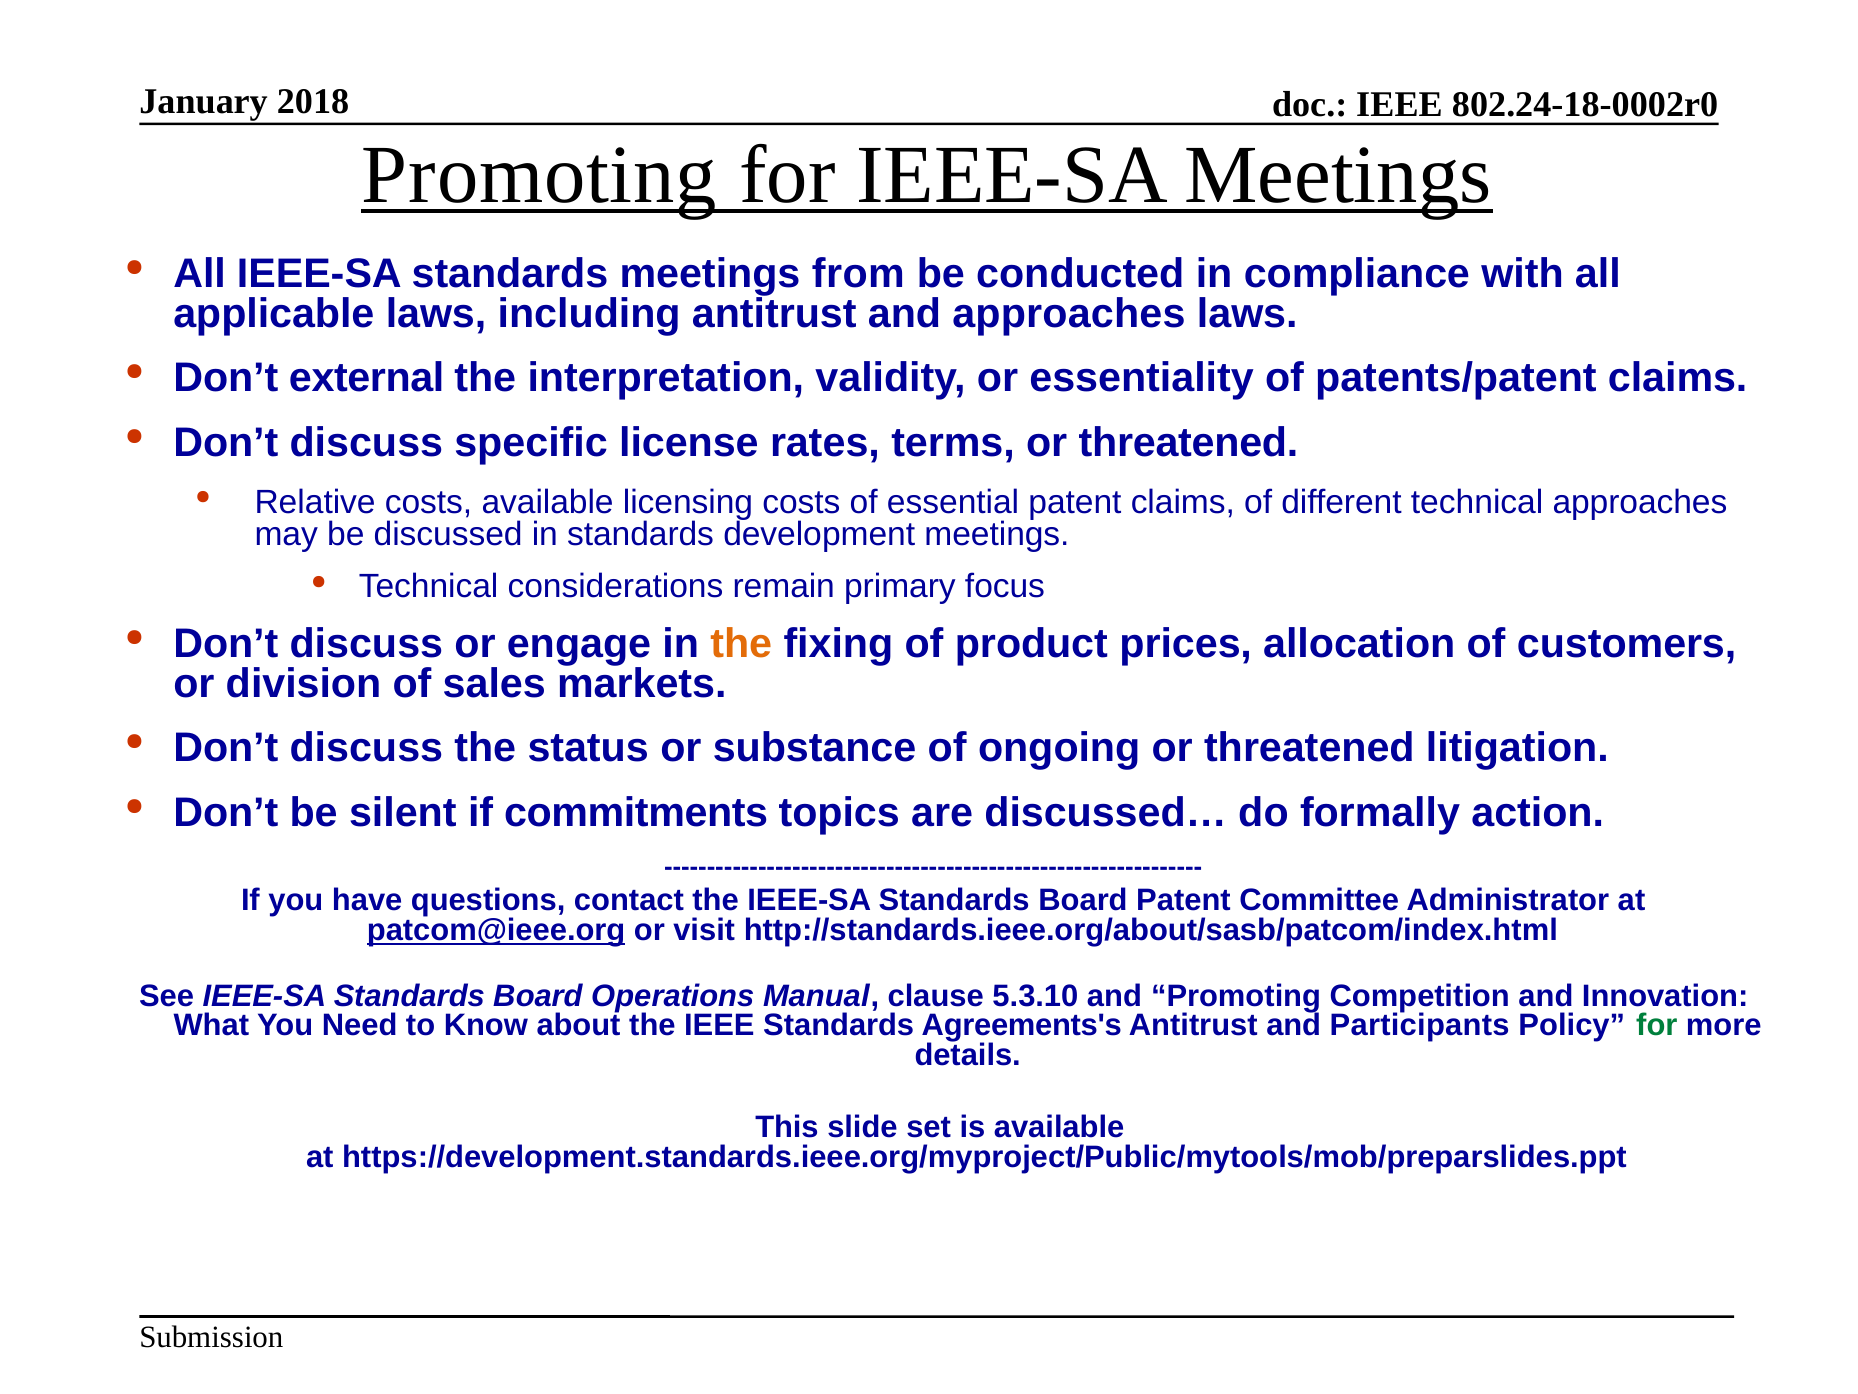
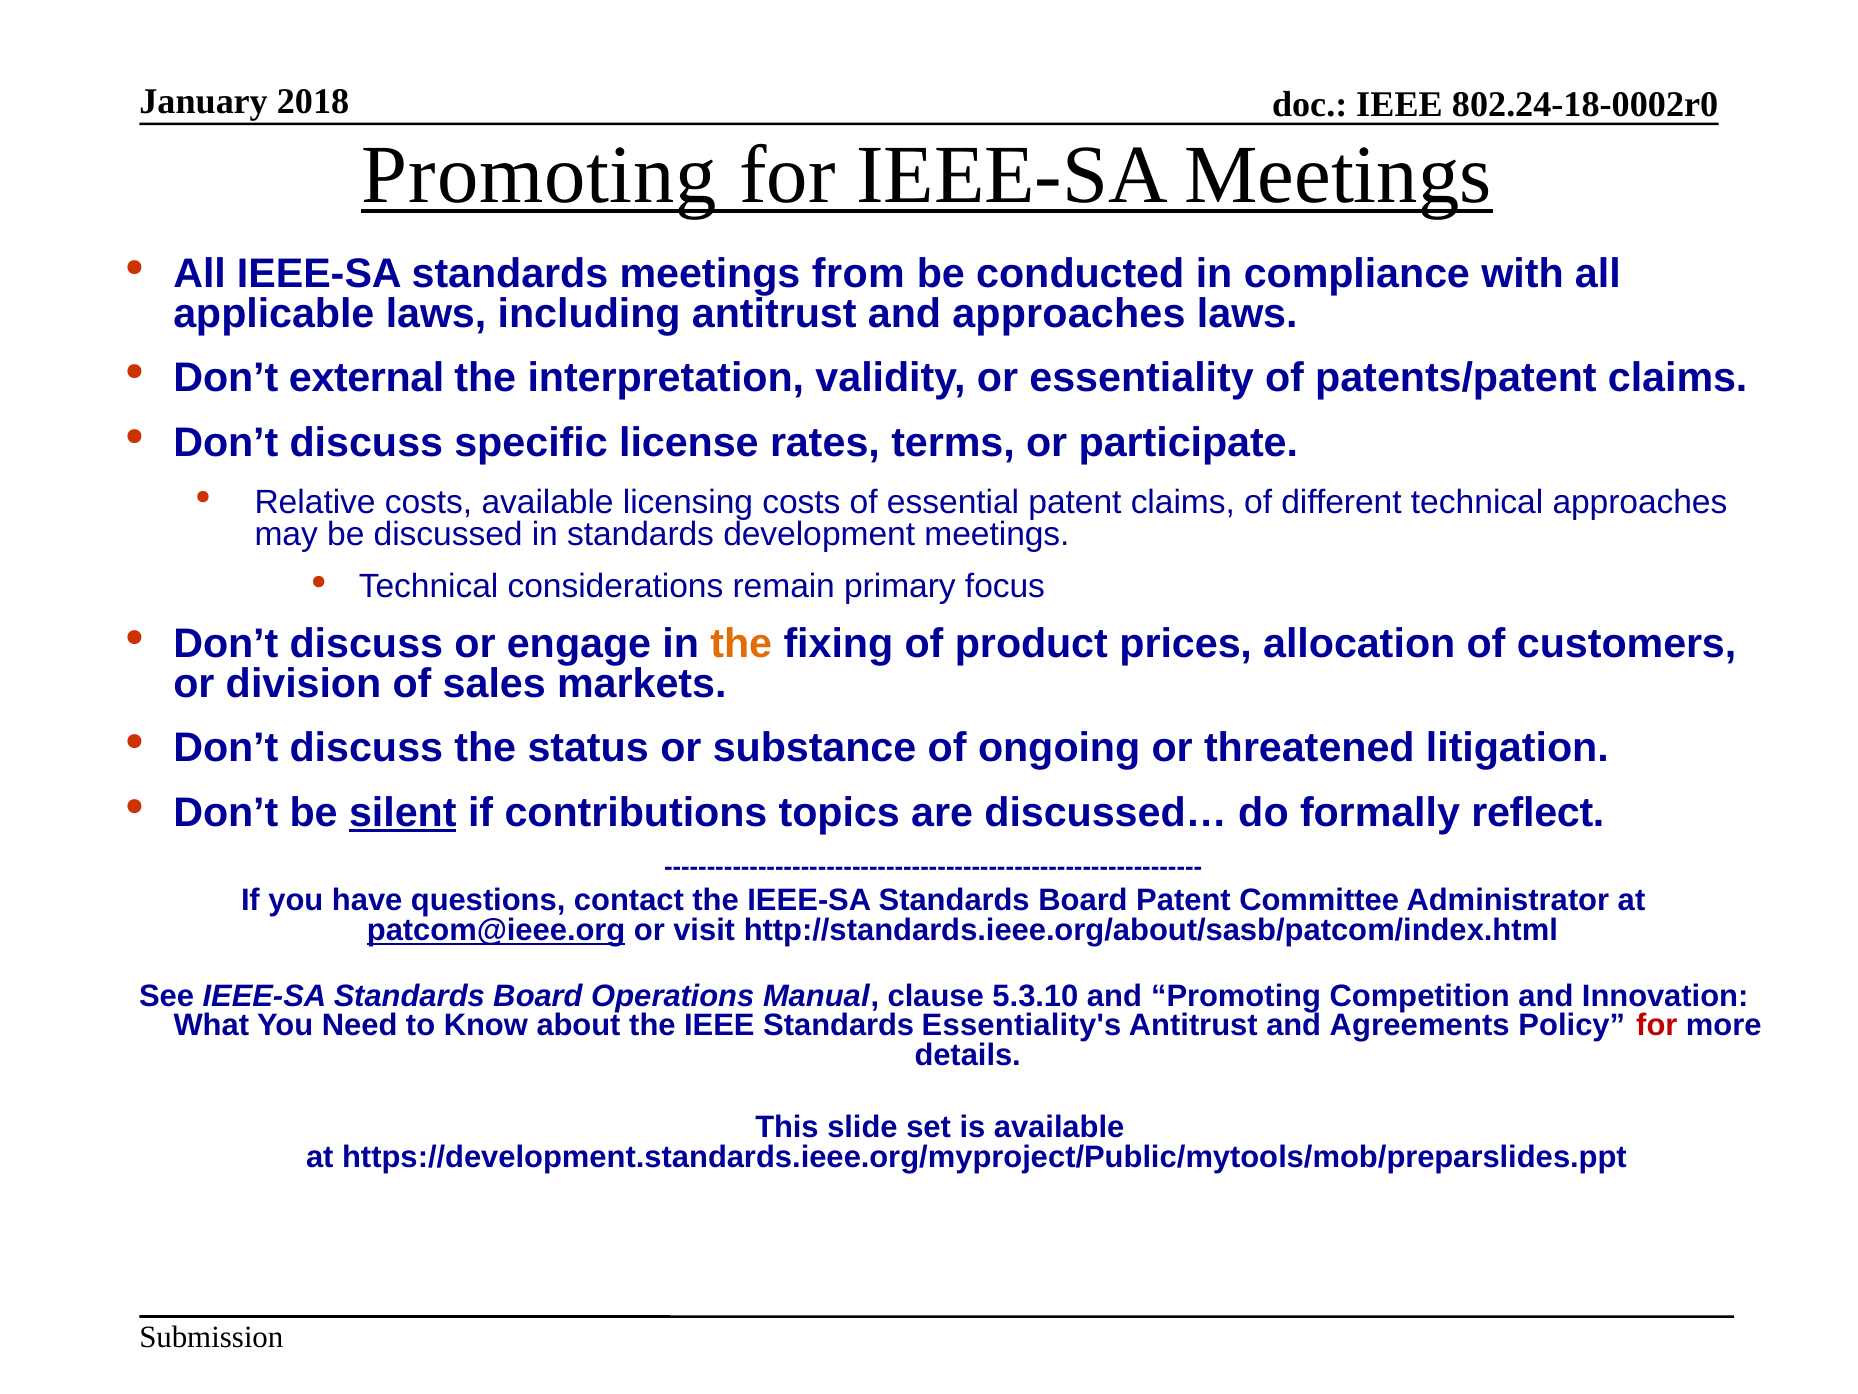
terms or threatened: threatened -> participate (1188, 442)
silent underline: none -> present (403, 812)
commitments: commitments -> contributions (636, 812)
action: action -> reflect (1538, 812)
Agreements's: Agreements's -> Essentiality's (1022, 1025)
Participants: Participants -> Agreements (1420, 1025)
for colour: green -> red (1657, 1025)
